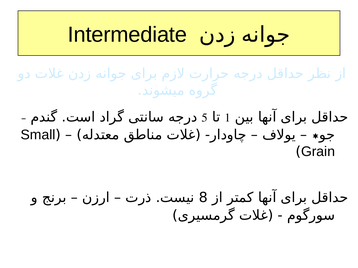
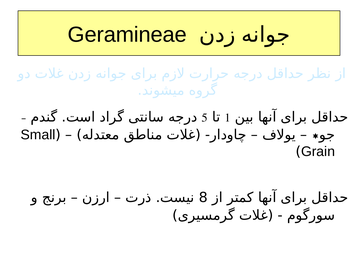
Intermediate: Intermediate -> Geramineae (127, 35)
